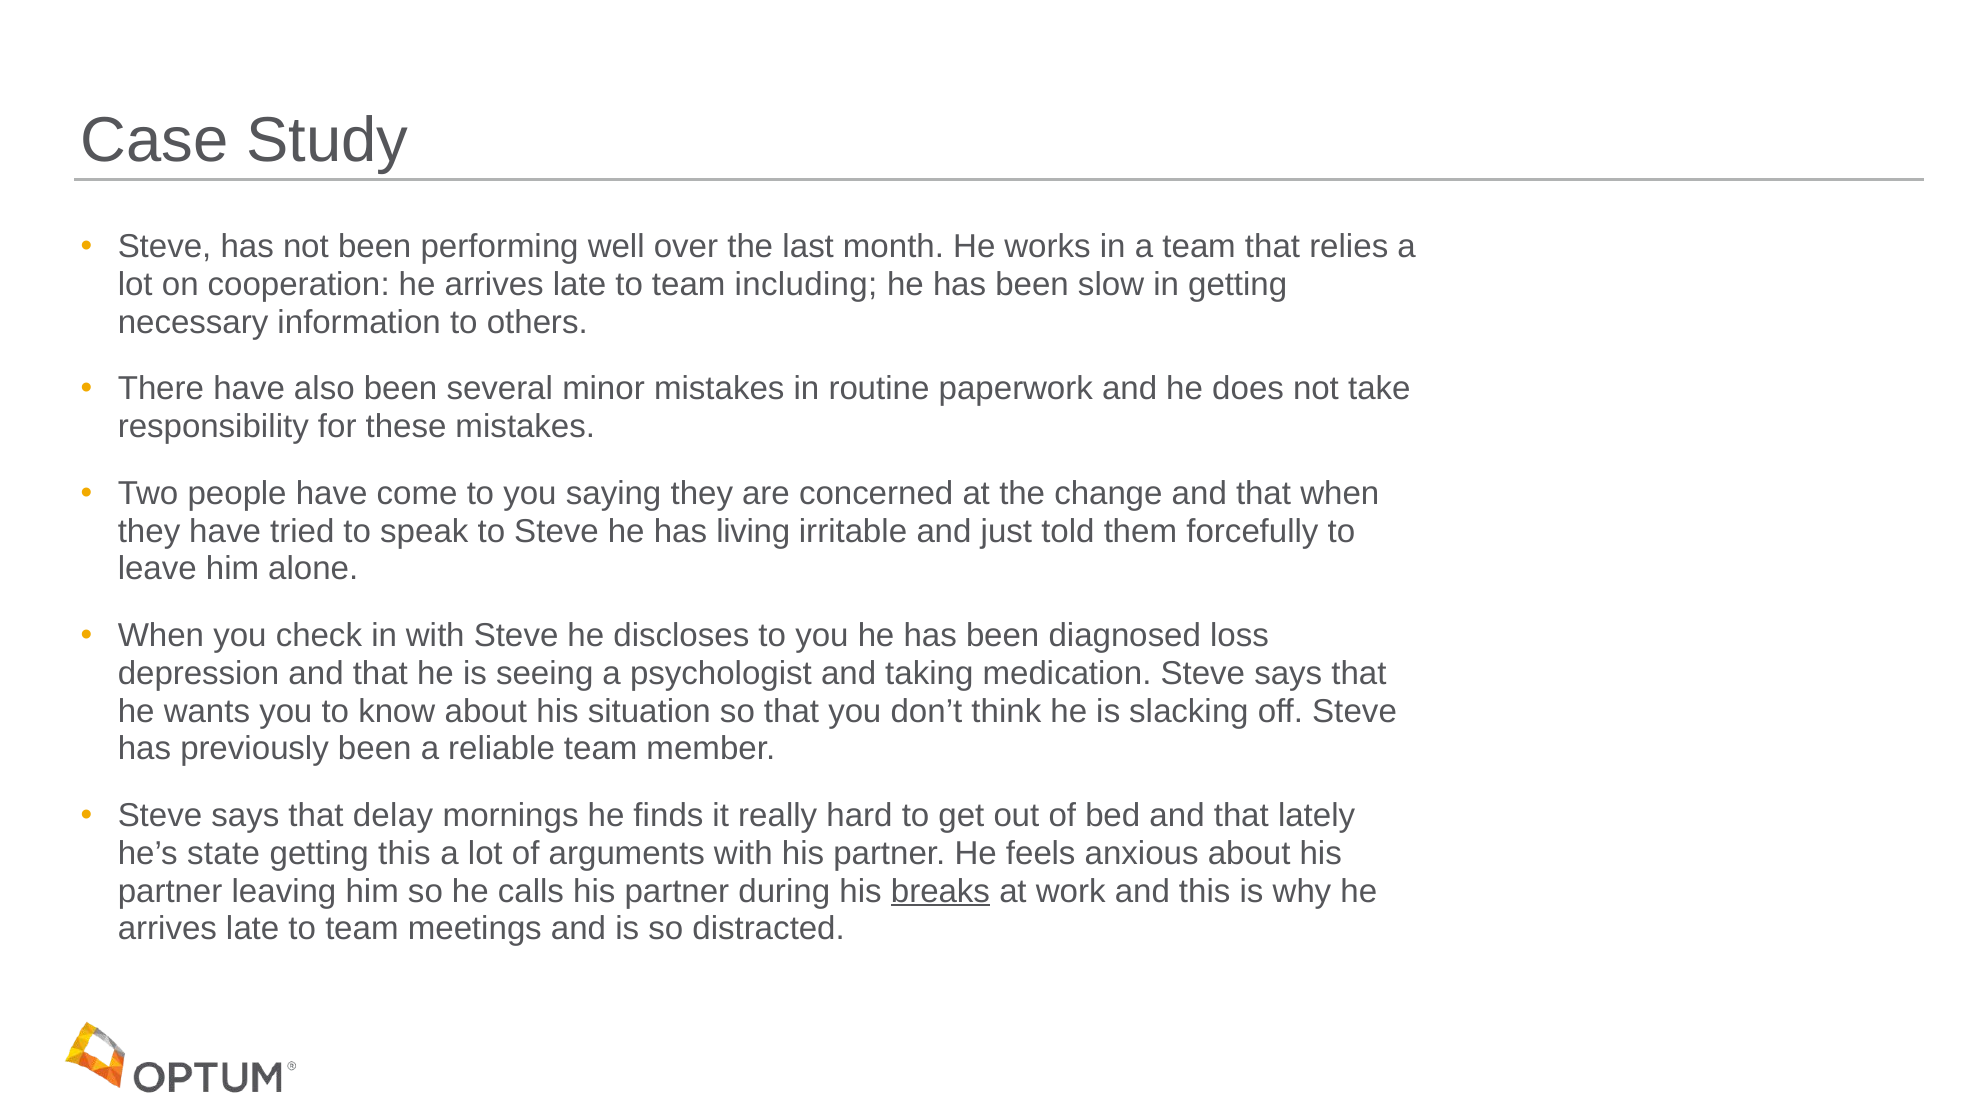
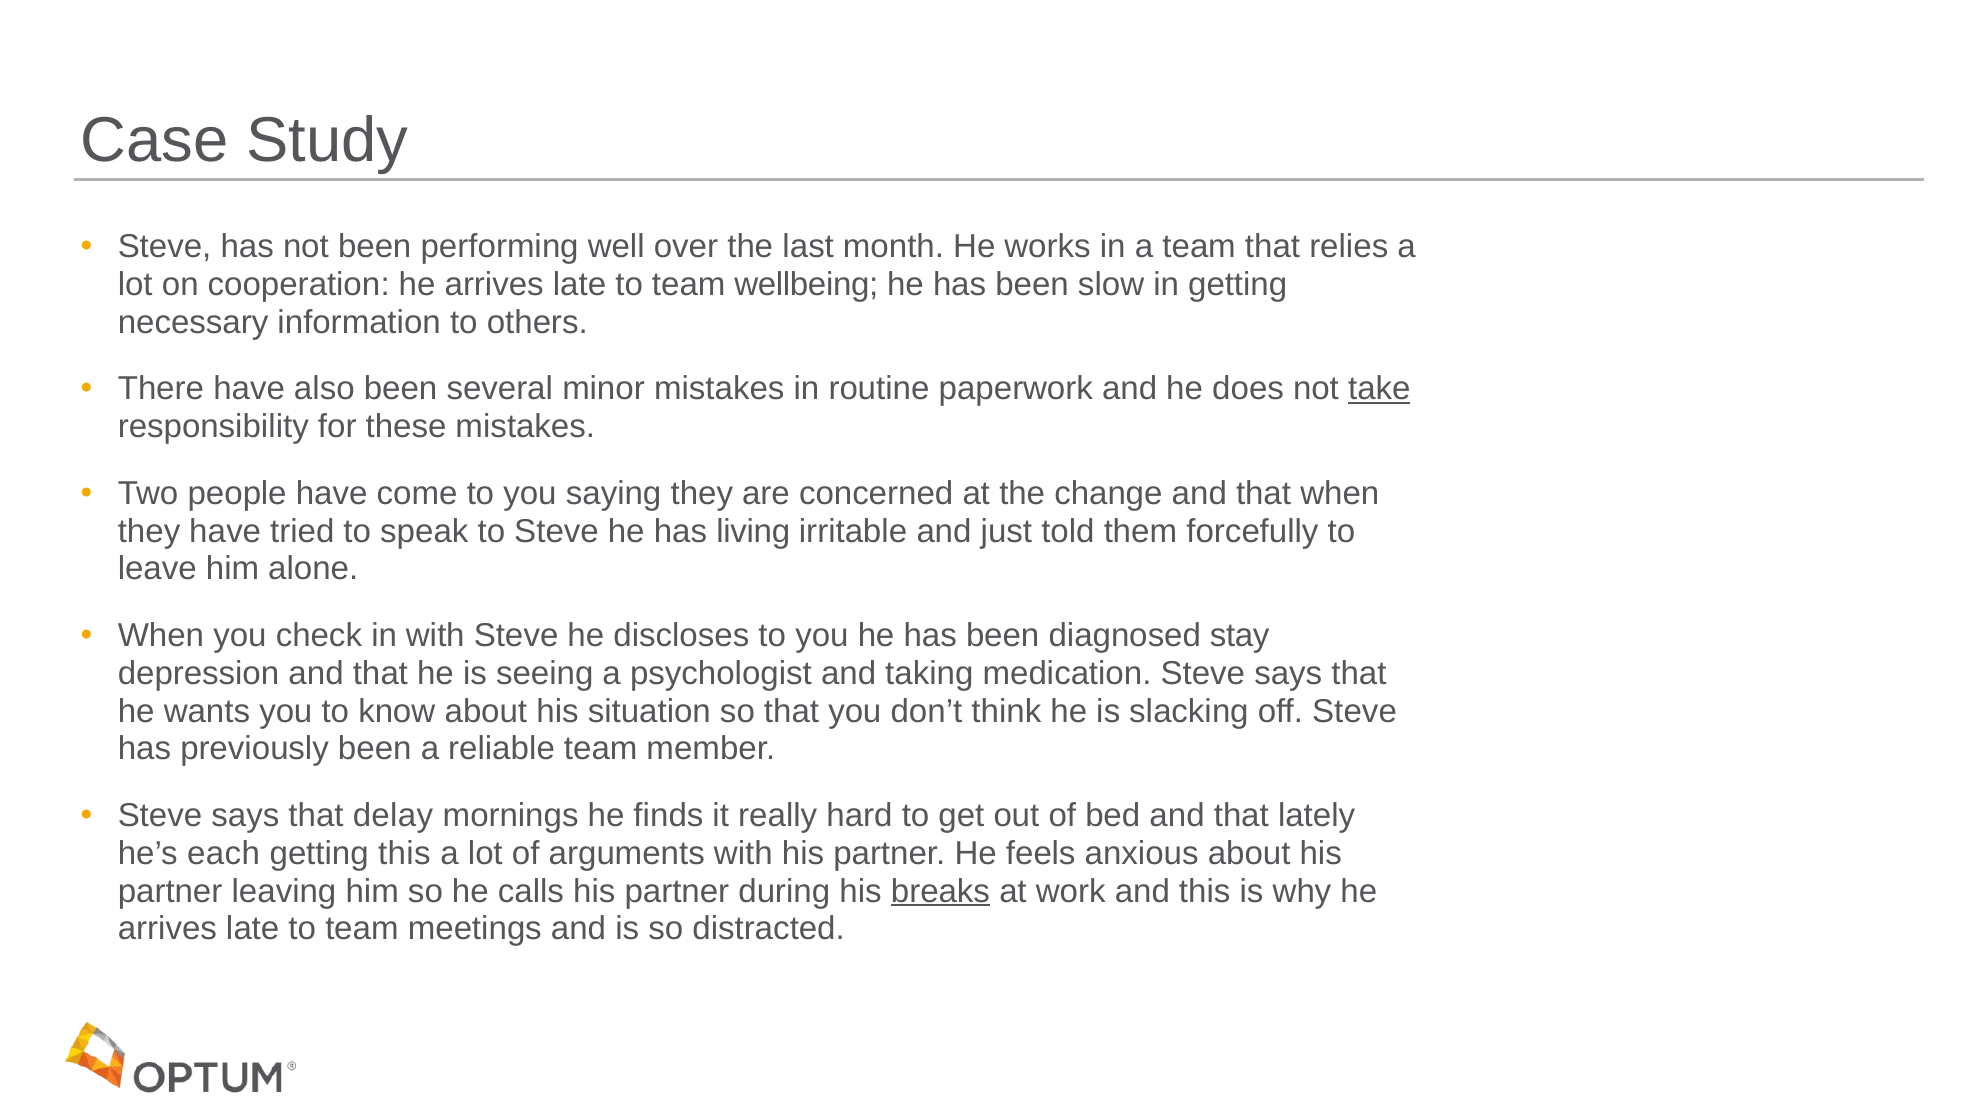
including: including -> wellbeing (806, 284)
take underline: none -> present (1379, 389)
loss: loss -> stay (1240, 636)
state: state -> each (224, 854)
